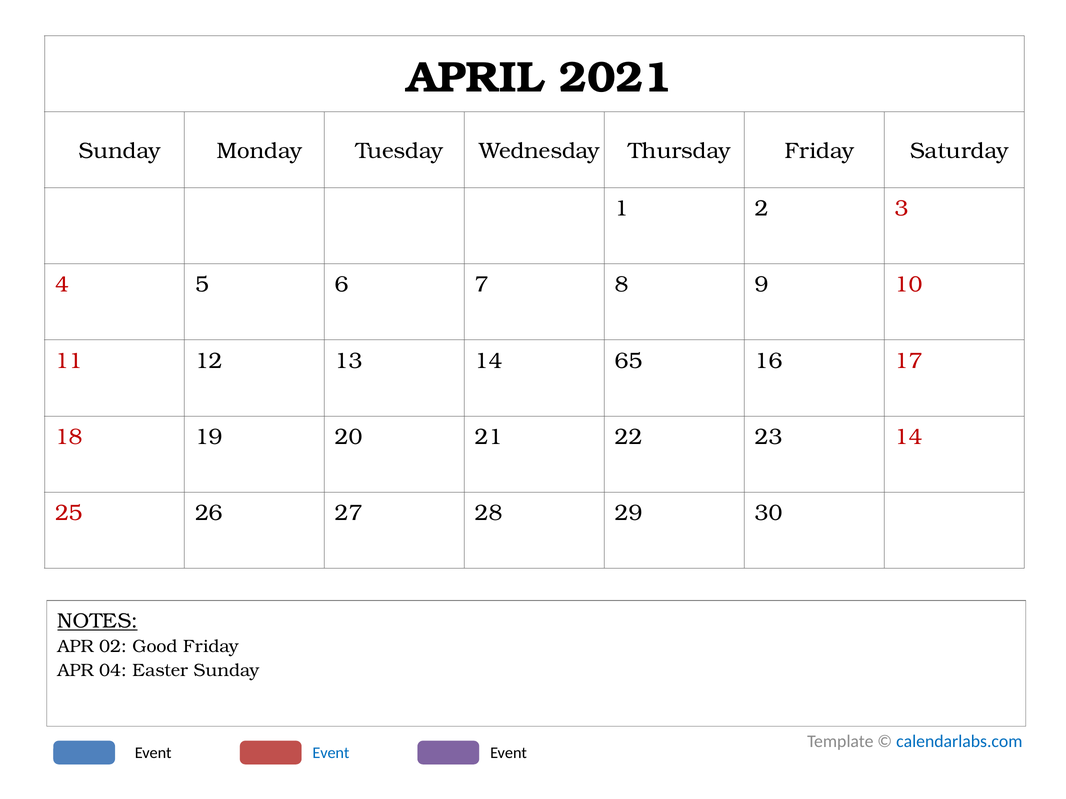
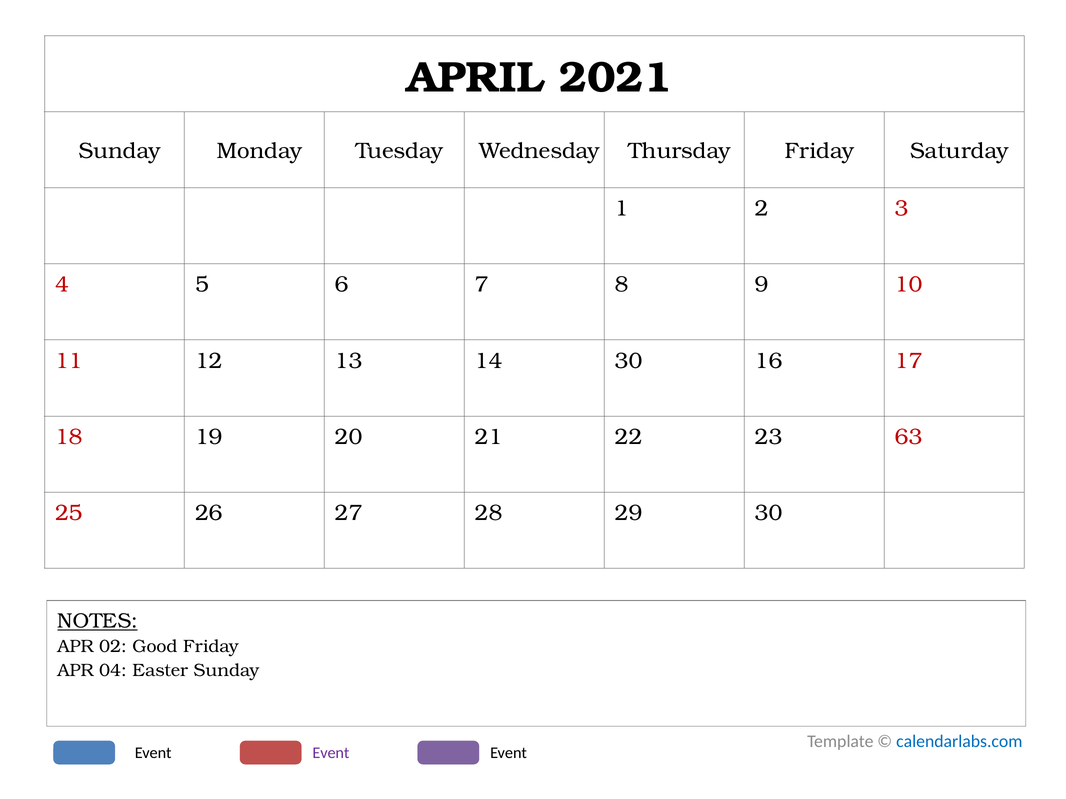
14 65: 65 -> 30 (629, 361)
23 14: 14 -> 63 (909, 437)
Event colour: blue -> purple (331, 753)
